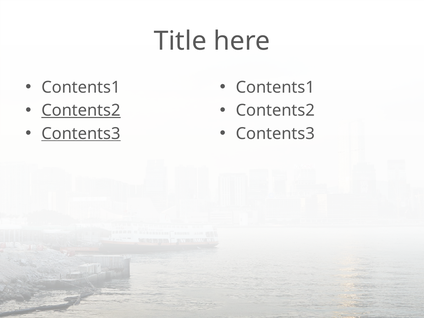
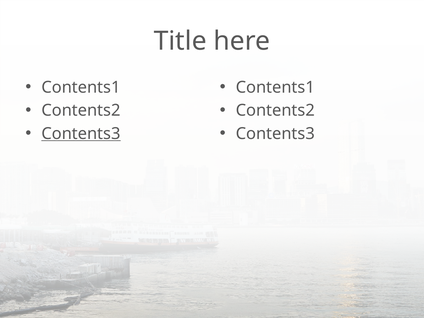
Contents2 underline: present -> none (81, 110)
